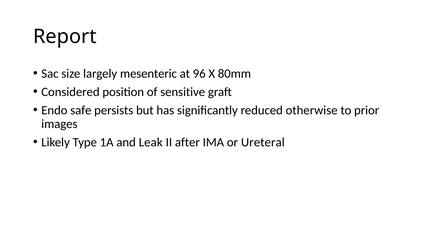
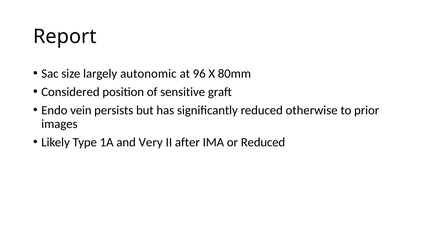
mesenteric: mesenteric -> autonomic (148, 74)
safe: safe -> vein (81, 110)
Leak: Leak -> Very (151, 142)
or Ureteral: Ureteral -> Reduced (263, 142)
